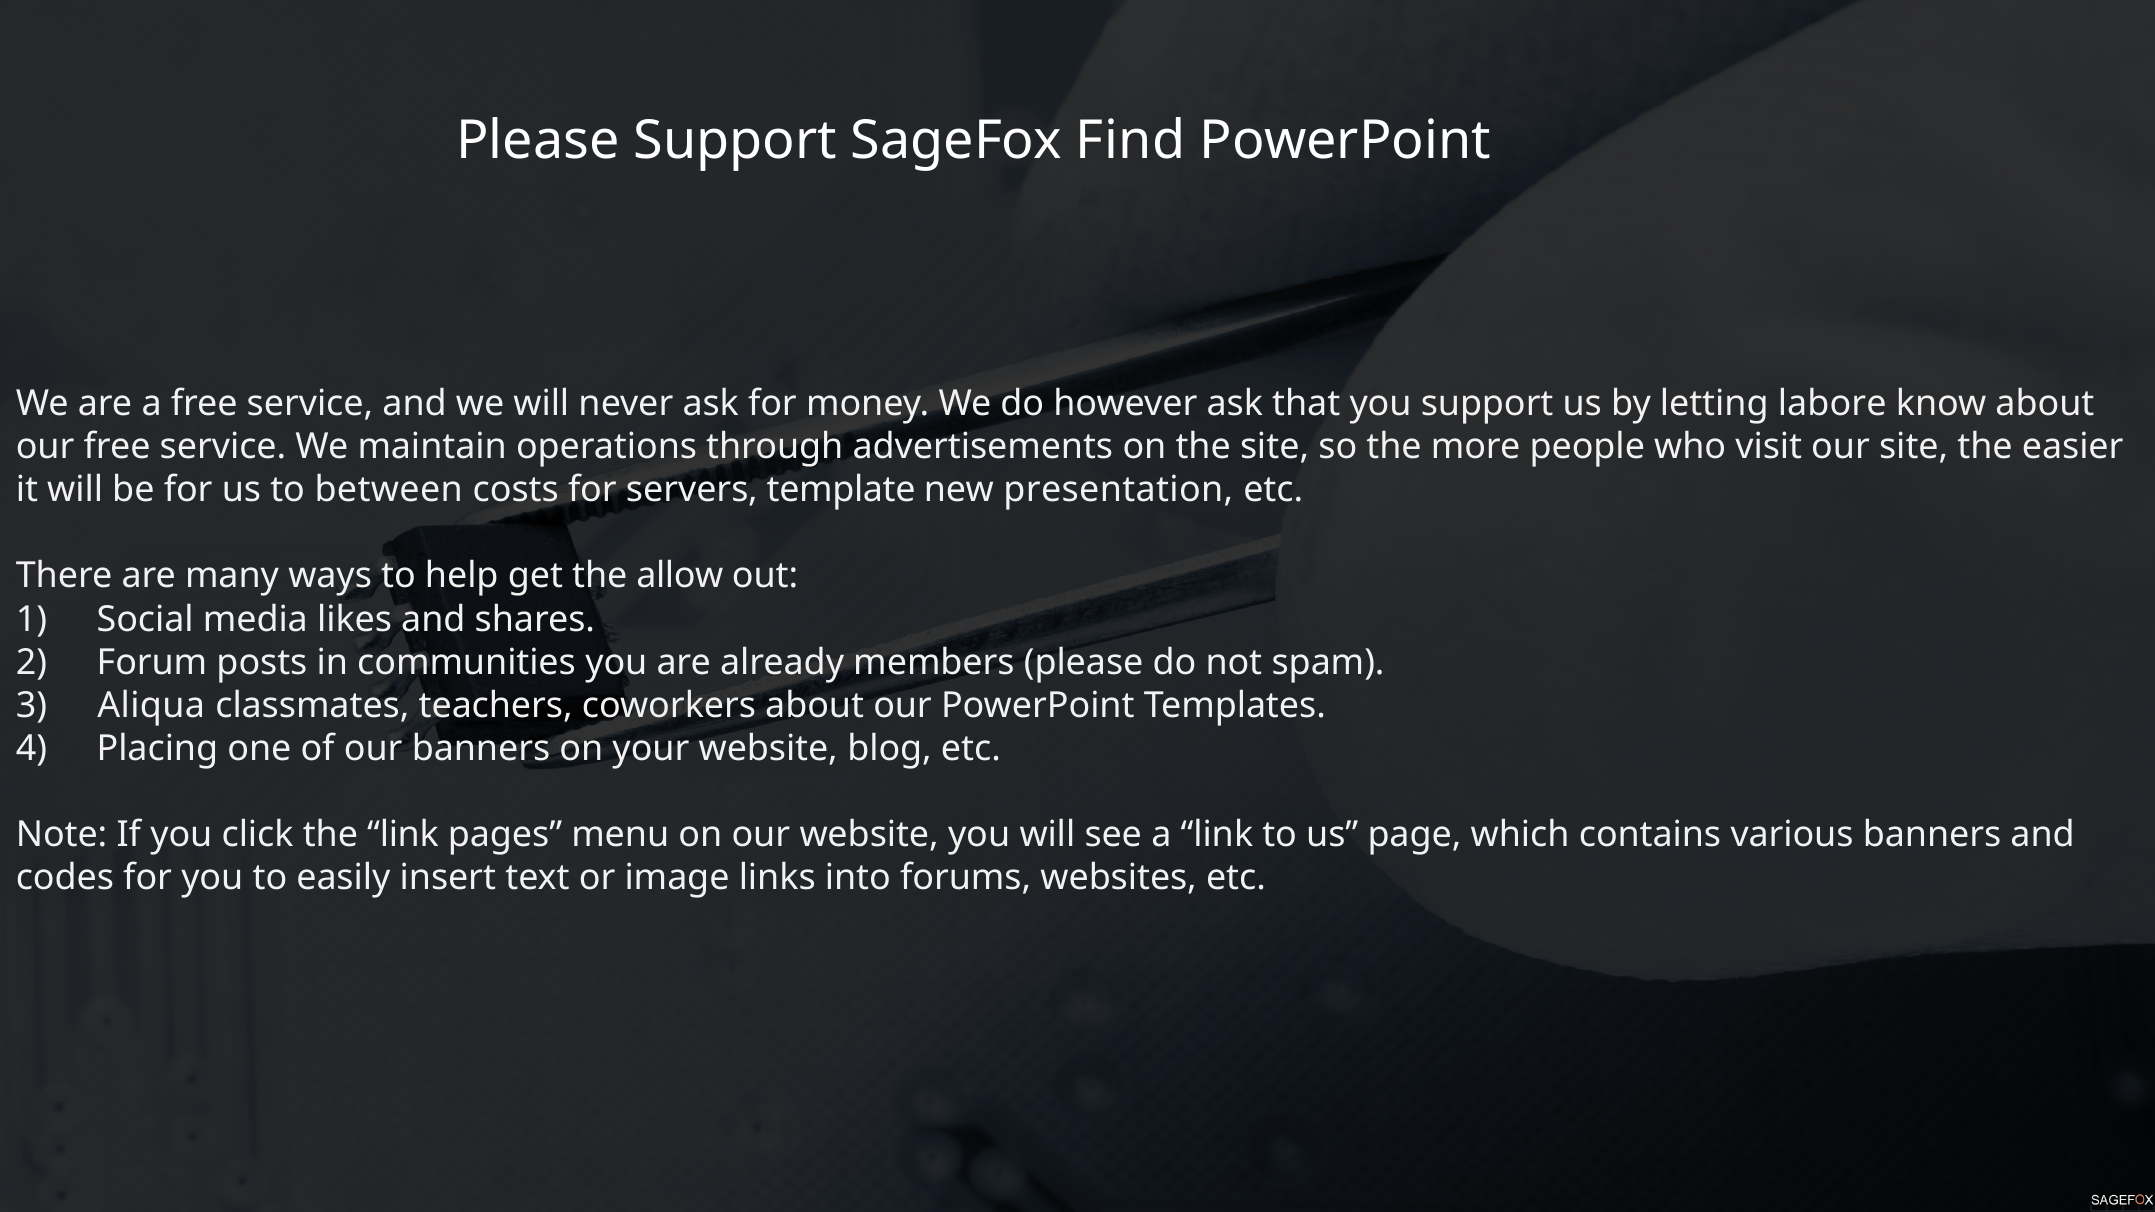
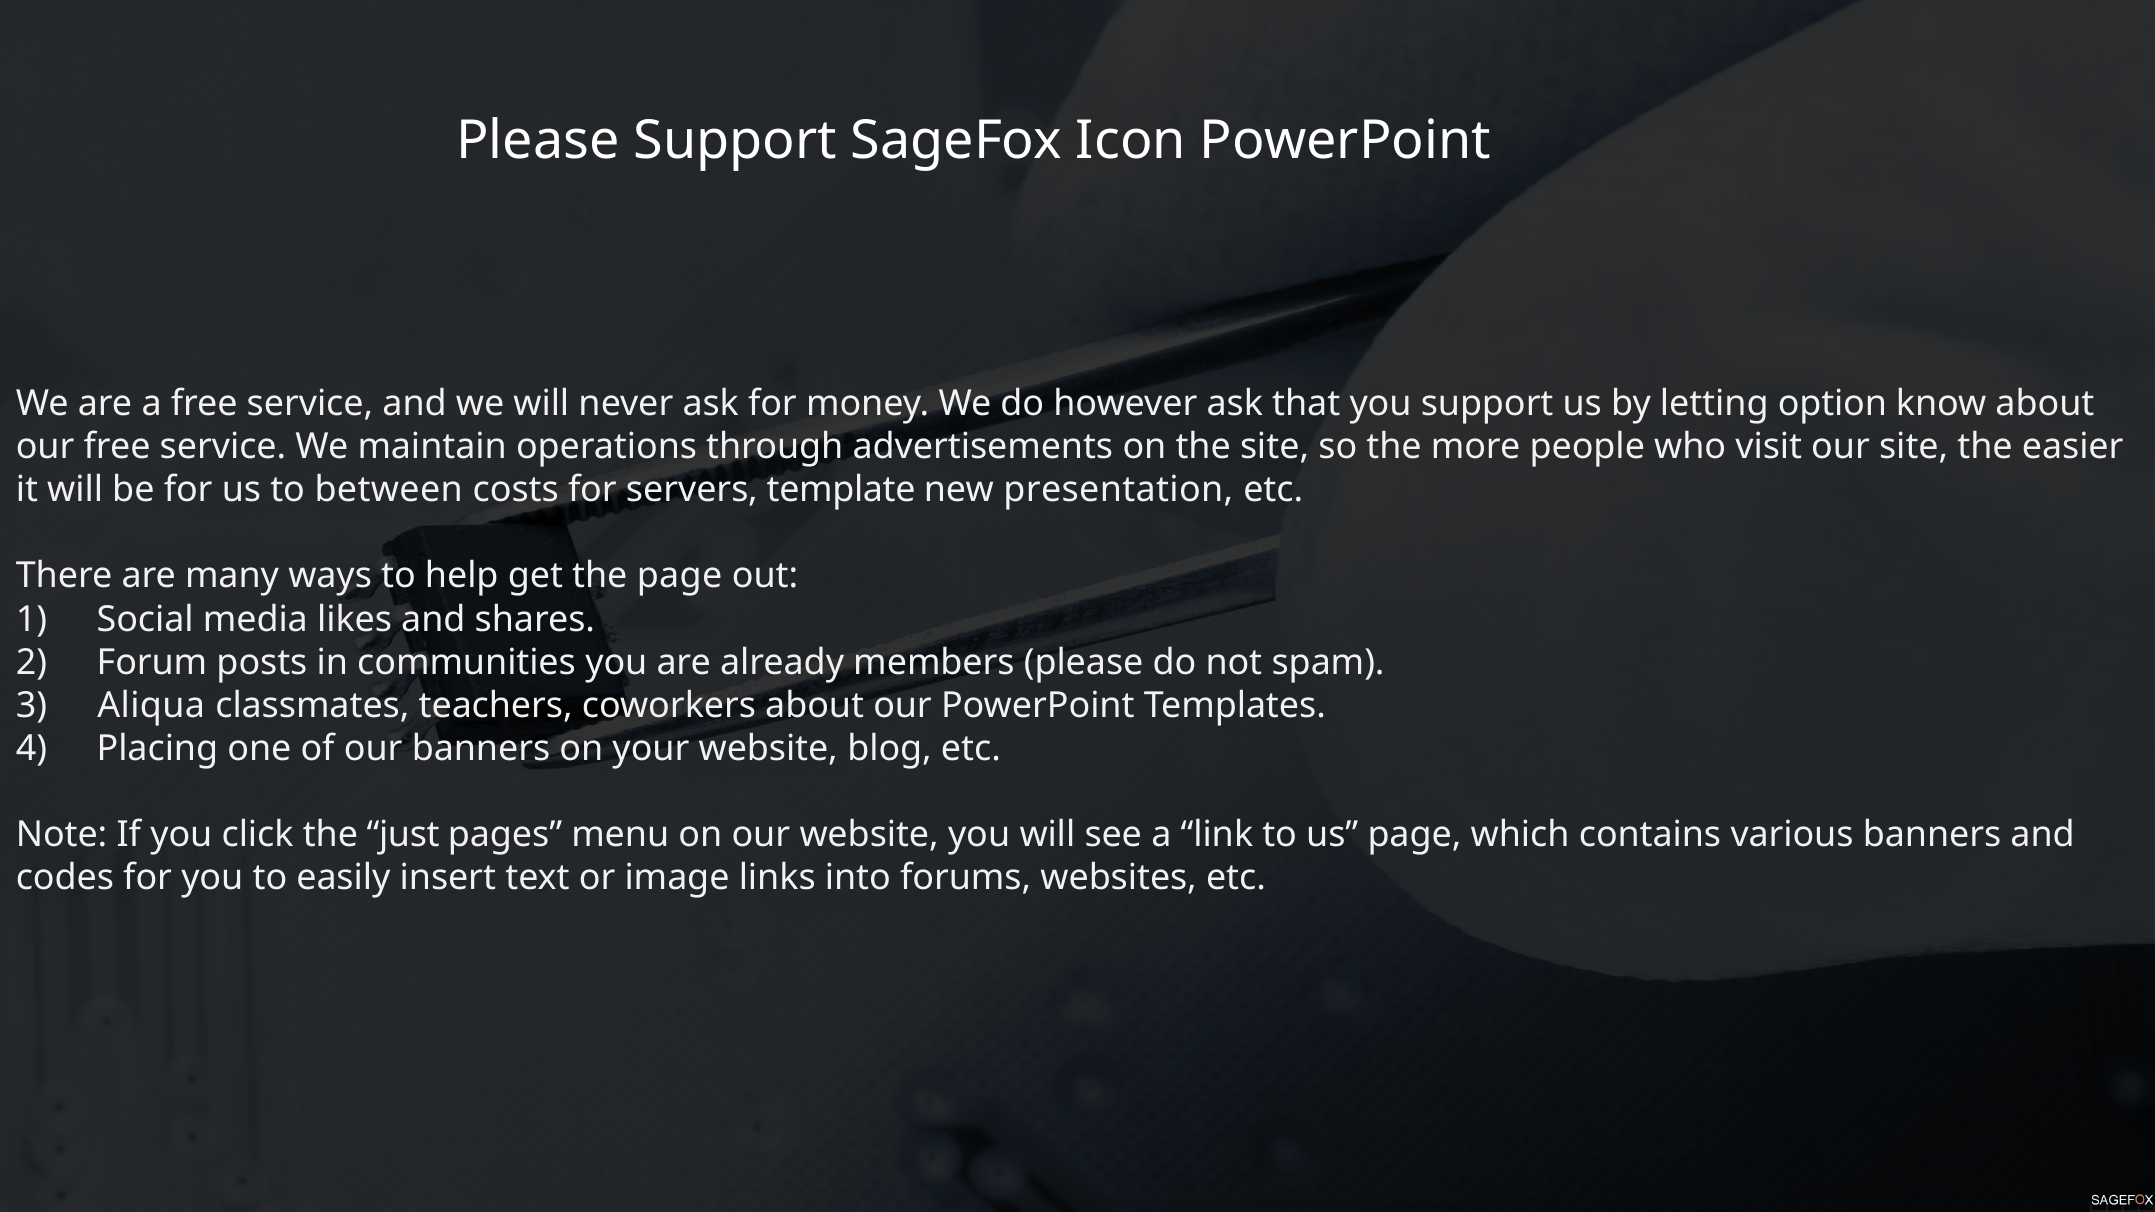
Find: Find -> Icon (1131, 141)
labore: labore -> option (1832, 404)
the allow: allow -> page (680, 576)
the link: link -> just (403, 835)
